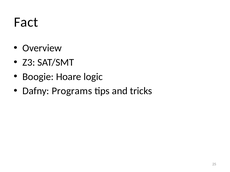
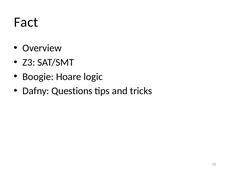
Programs: Programs -> Questions (72, 91)
